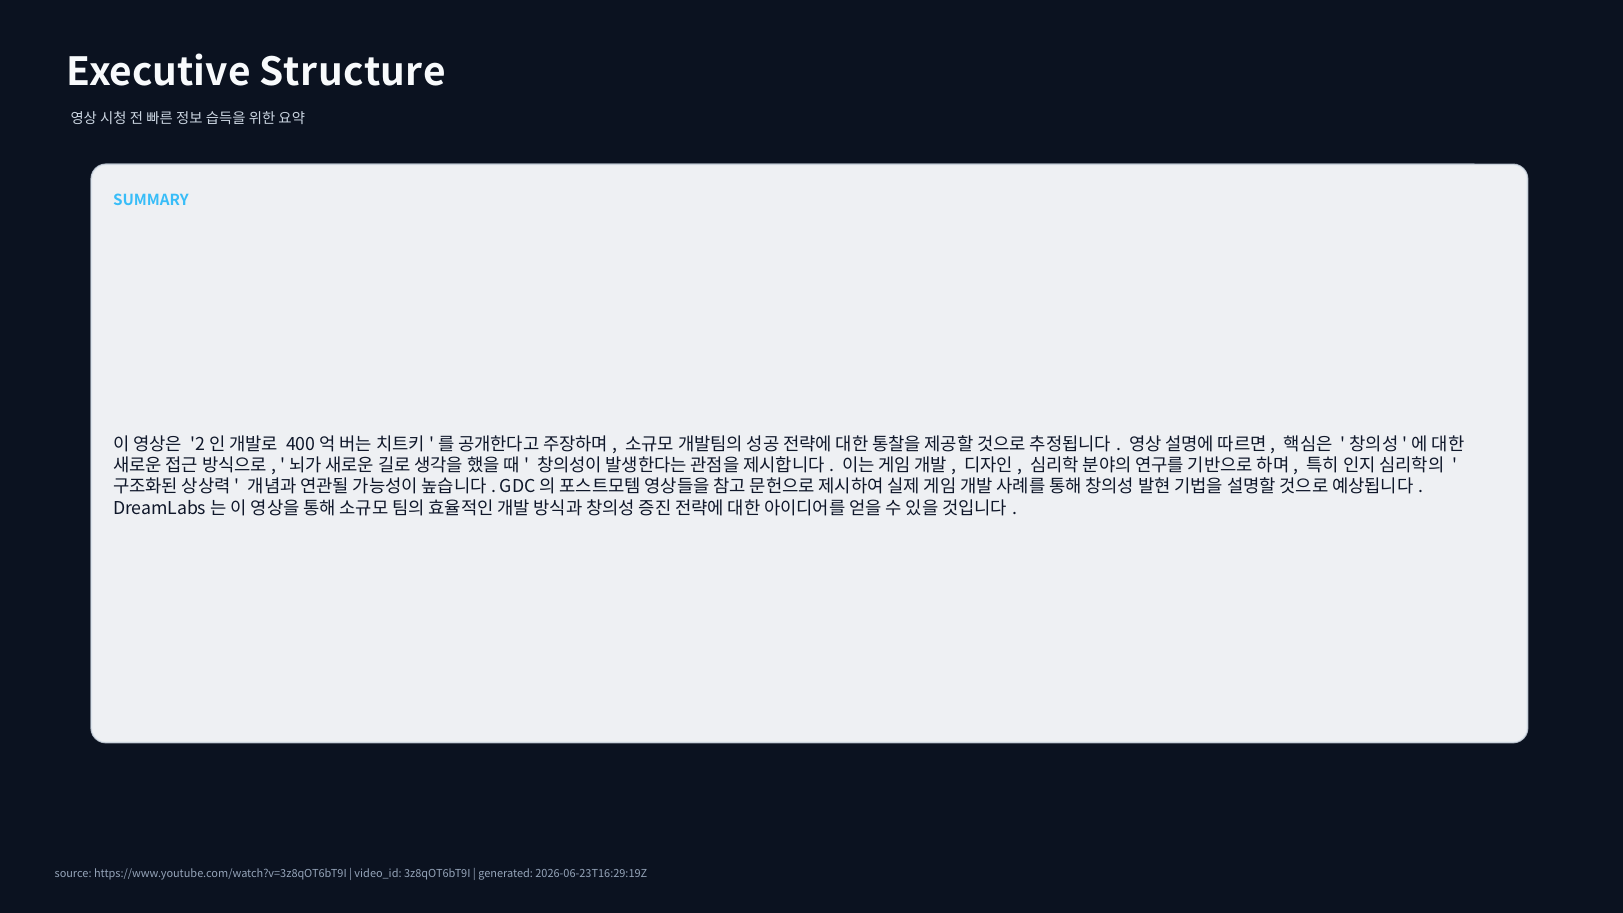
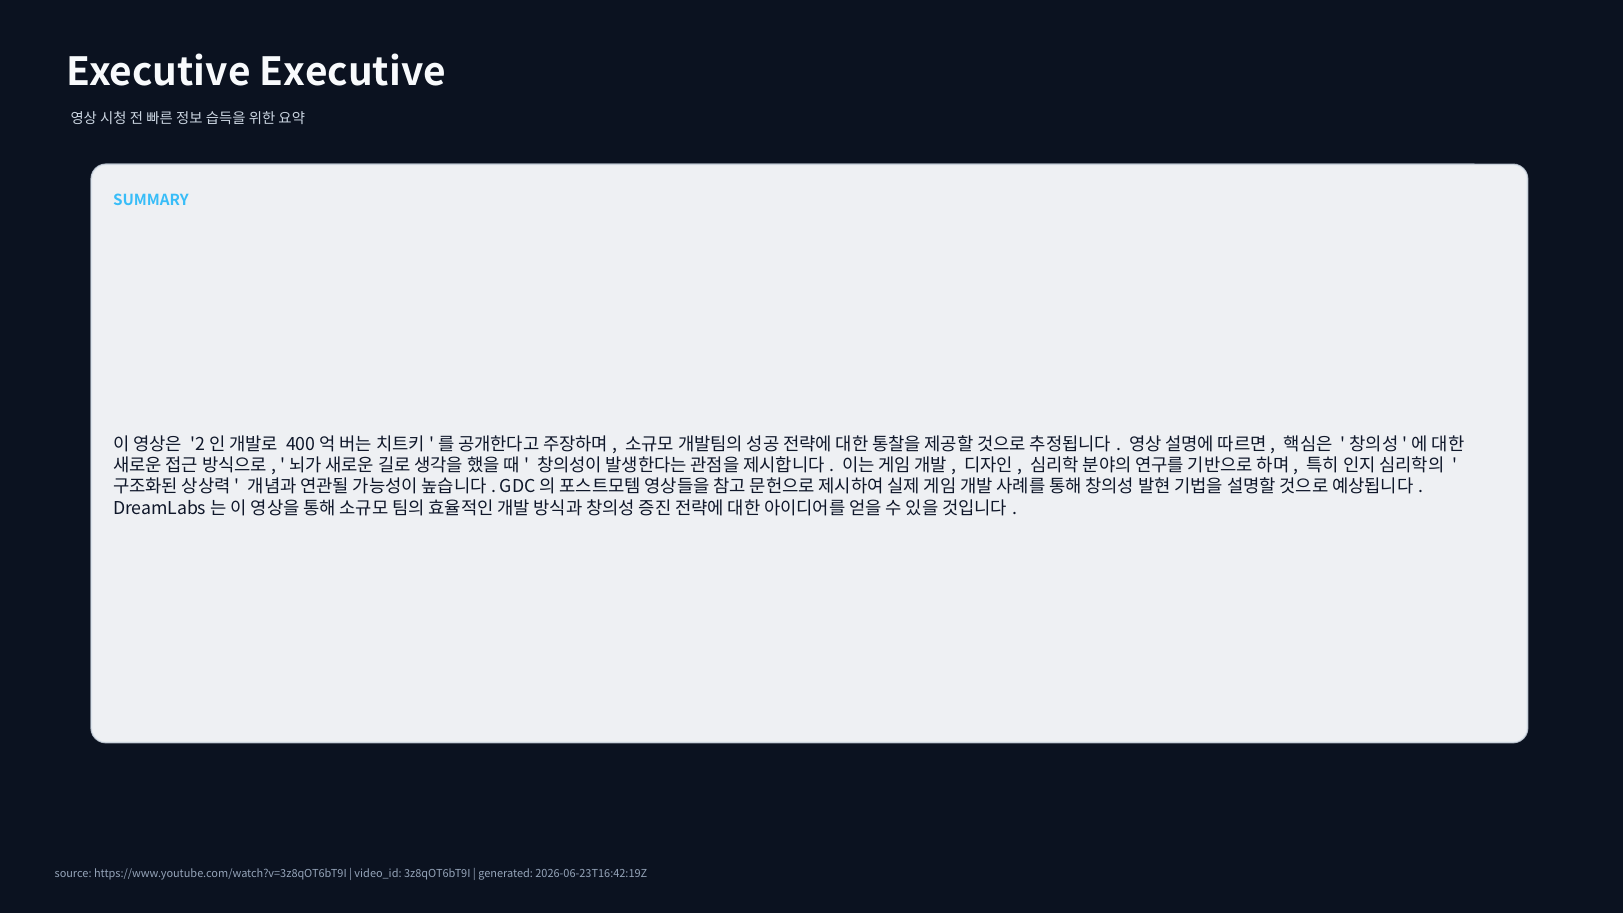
Executive Structure: Structure -> Executive (353, 73)
2026-06-23T16:29:19Z: 2026-06-23T16:29:19Z -> 2026-06-23T16:42:19Z (591, 874)
